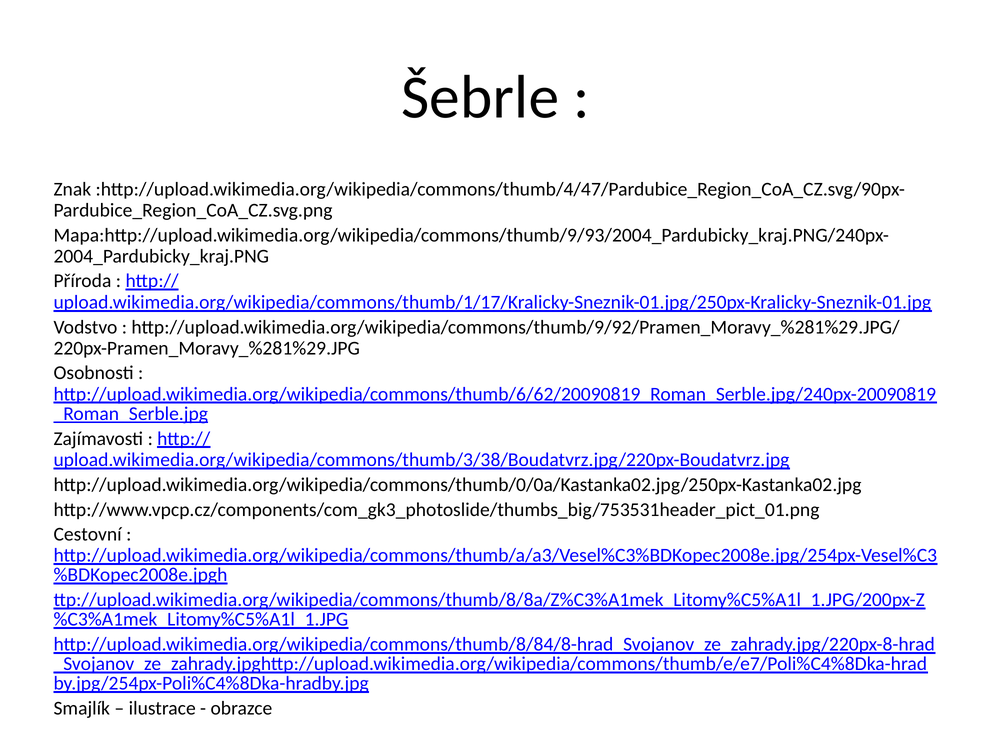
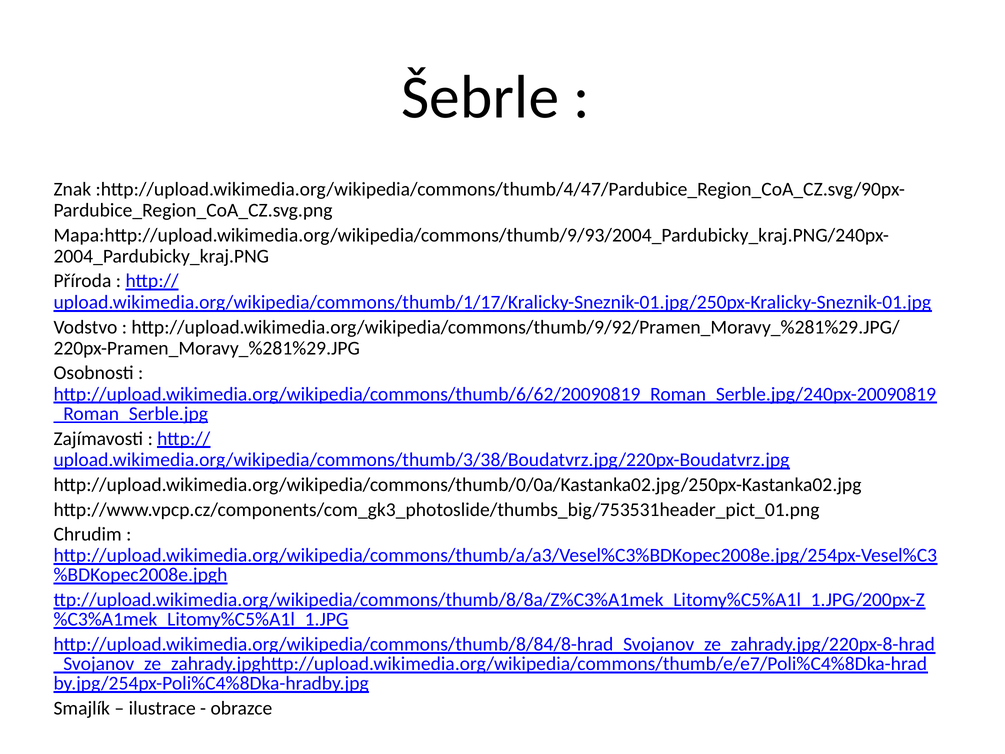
Cestovní: Cestovní -> Chrudim (88, 534)
